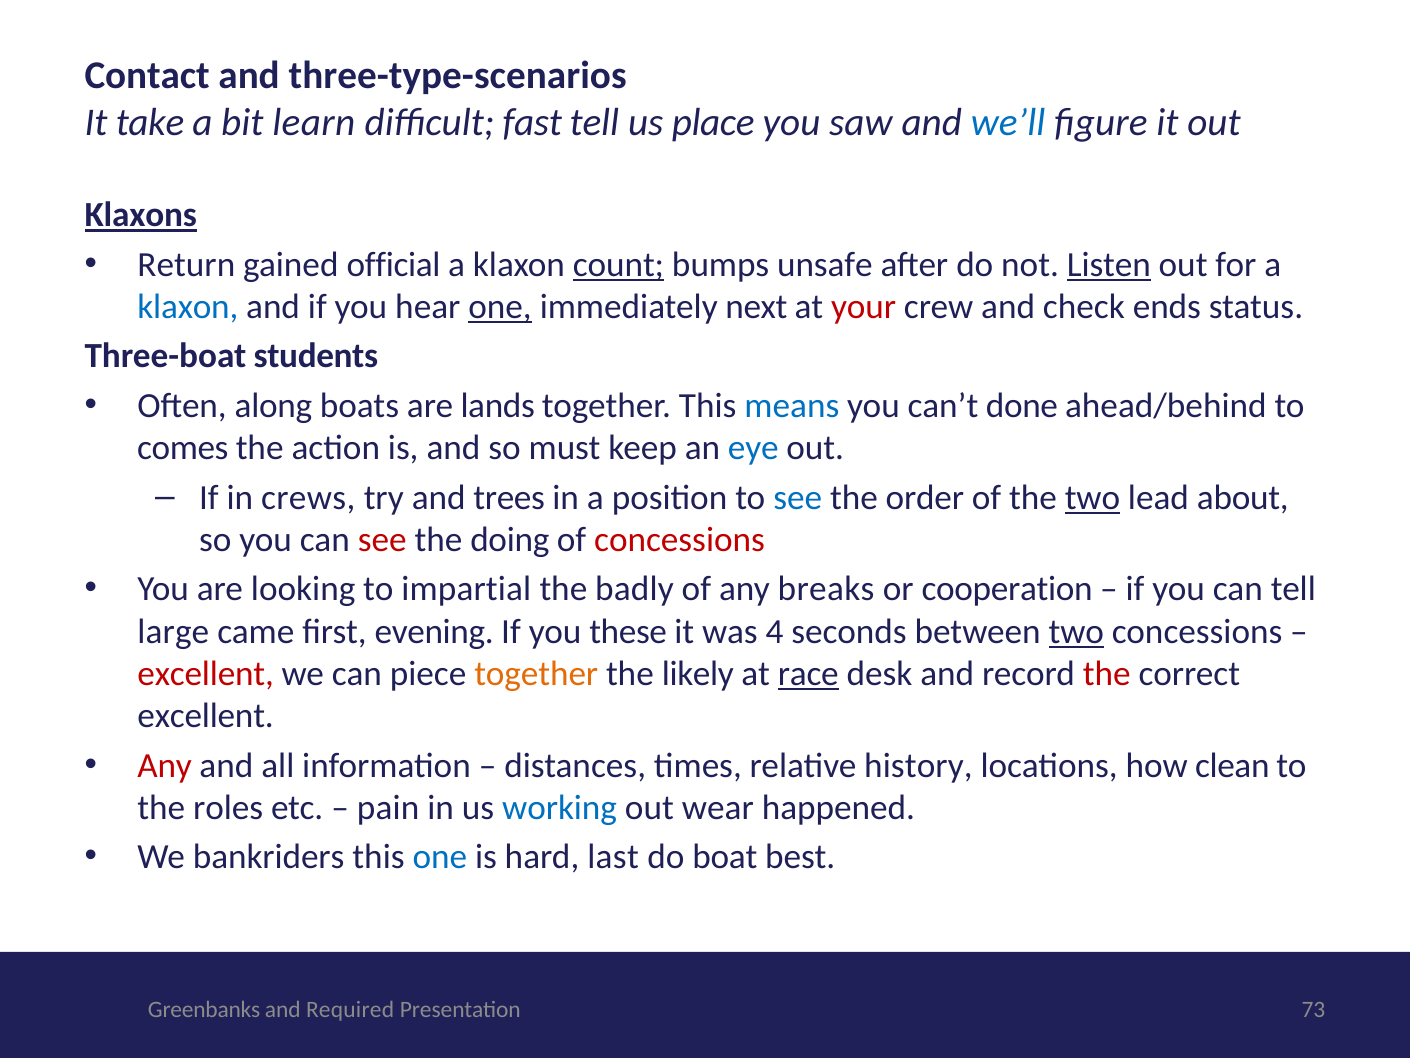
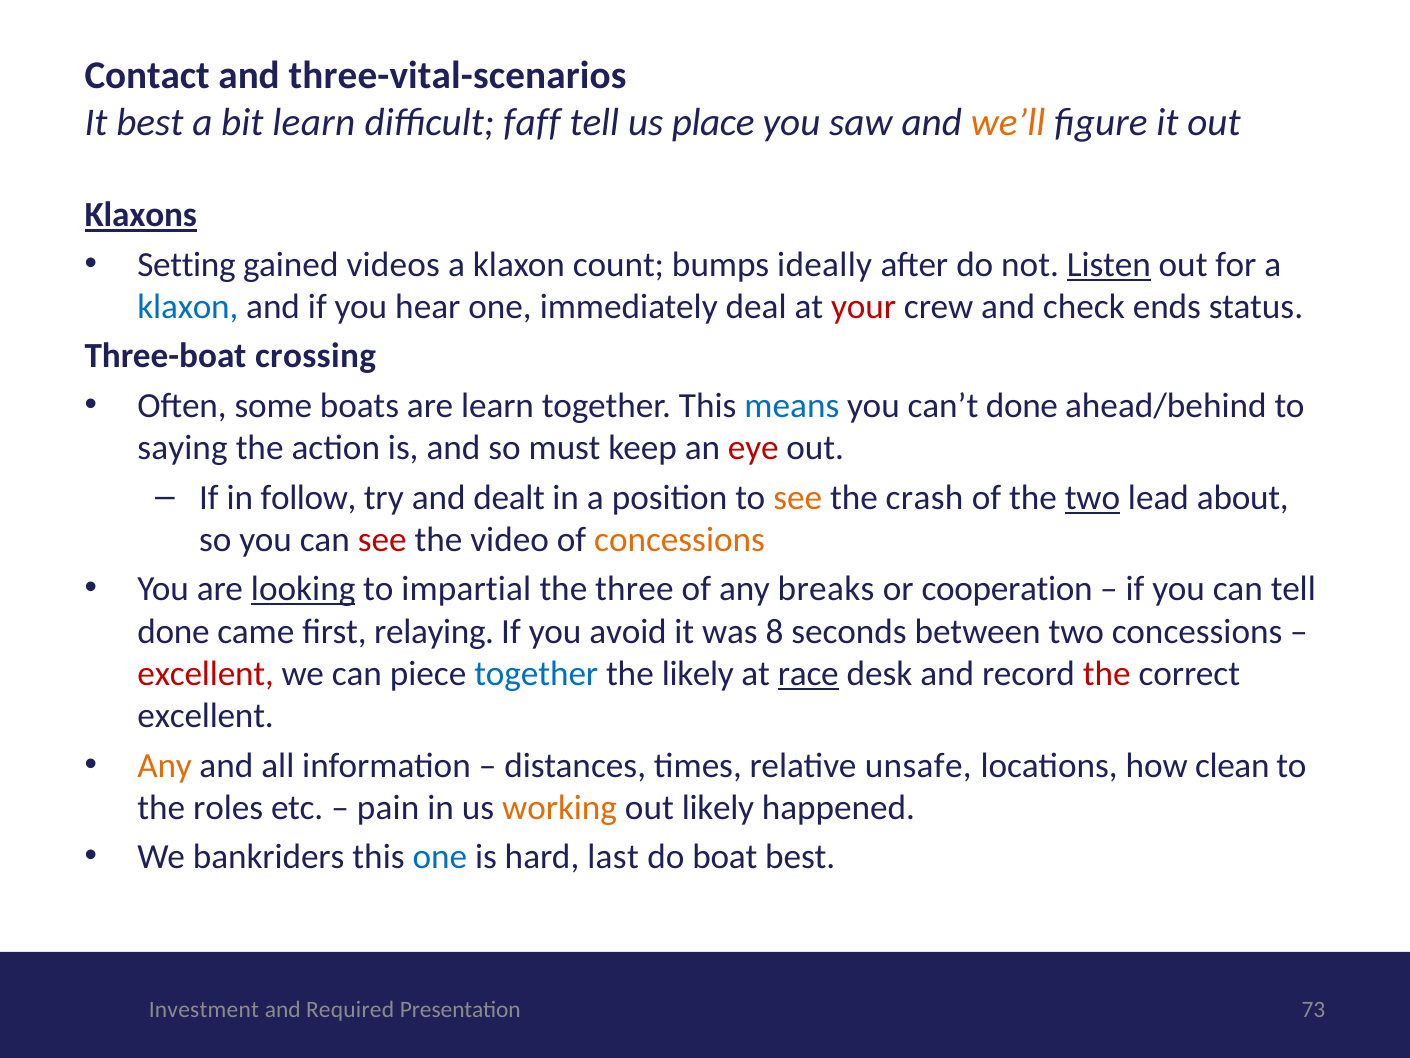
three-type-scenarios: three-type-scenarios -> three-vital-scenarios (458, 76)
It take: take -> best (150, 123)
fast: fast -> faff (532, 123)
we’ll colour: blue -> orange (1008, 123)
Return: Return -> Setting (187, 265)
official: official -> videos (393, 265)
count underline: present -> none (619, 265)
unsafe: unsafe -> ideally (825, 265)
one underline: present -> none (500, 307)
next: next -> deal (756, 307)
students: students -> crossing (316, 356)
along: along -> some (273, 406)
are lands: lands -> learn (498, 406)
comes: comes -> saying (183, 448)
eye colour: blue -> red (753, 448)
crews: crews -> follow (309, 497)
trees: trees -> dealt (509, 497)
see colour: blue -> orange (798, 497)
order: order -> crash (925, 497)
doing: doing -> video (510, 539)
concessions colour: red -> orange (680, 539)
looking underline: none -> present (303, 589)
badly: badly -> three (634, 589)
large: large -> done (174, 631)
evening: evening -> relaying (434, 631)
these: these -> avoid (628, 631)
4: 4 -> 8 (774, 631)
two underline: present -> none (1076, 631)
together colour: orange -> blue (536, 673)
Any colour: red -> orange (165, 765)
history: history -> unsafe (918, 765)
working colour: blue -> orange (560, 807)
out wear: wear -> likely (718, 807)
Greenbanks: Greenbanks -> Investment (204, 1009)
